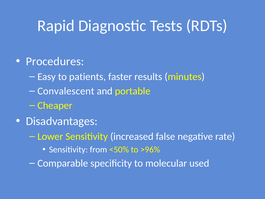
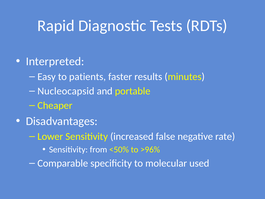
Procedures: Procedures -> Interpreted (55, 61)
Convalescent: Convalescent -> Nucleocapsid (66, 91)
